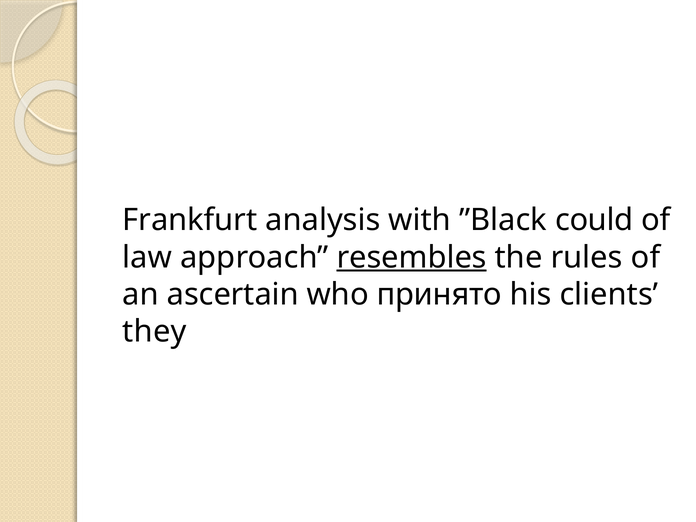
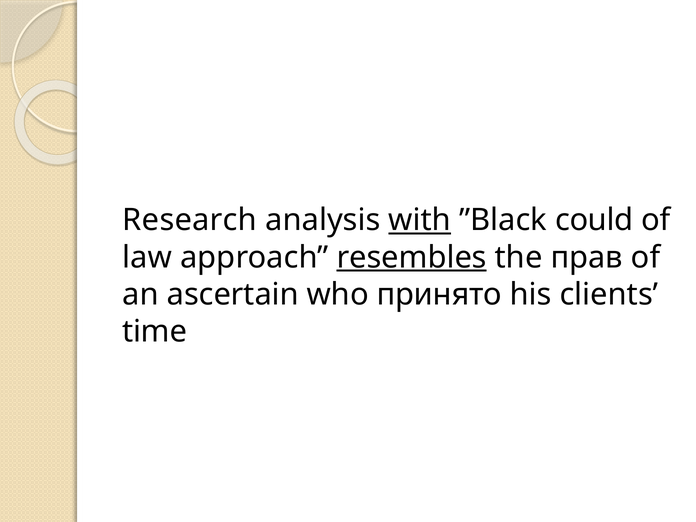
Frankfurt: Frankfurt -> Research (190, 220)
with underline: none -> present (420, 220)
rules: rules -> прав (587, 257)
they: they -> time (155, 332)
